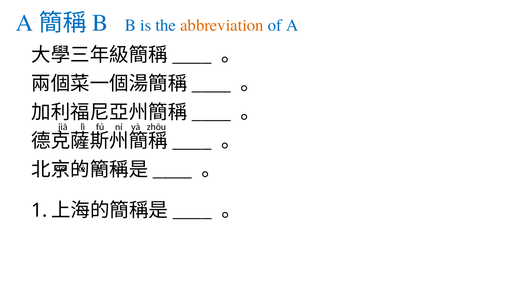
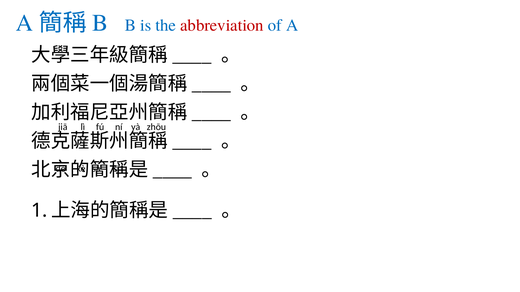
abbreviation colour: orange -> red (222, 25)
